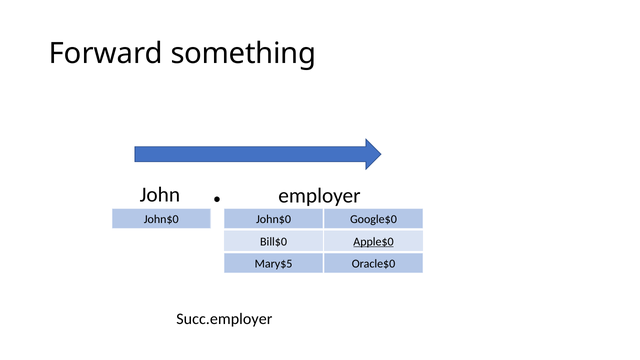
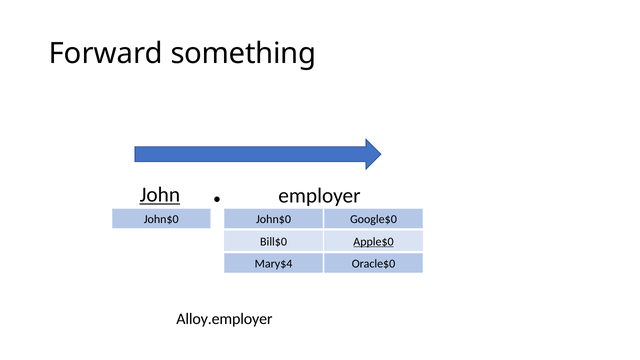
John underline: none -> present (160, 195)
Mary$5: Mary$5 -> Mary$4 (274, 264)
Succ.employer: Succ.employer -> Alloy.employer (224, 319)
